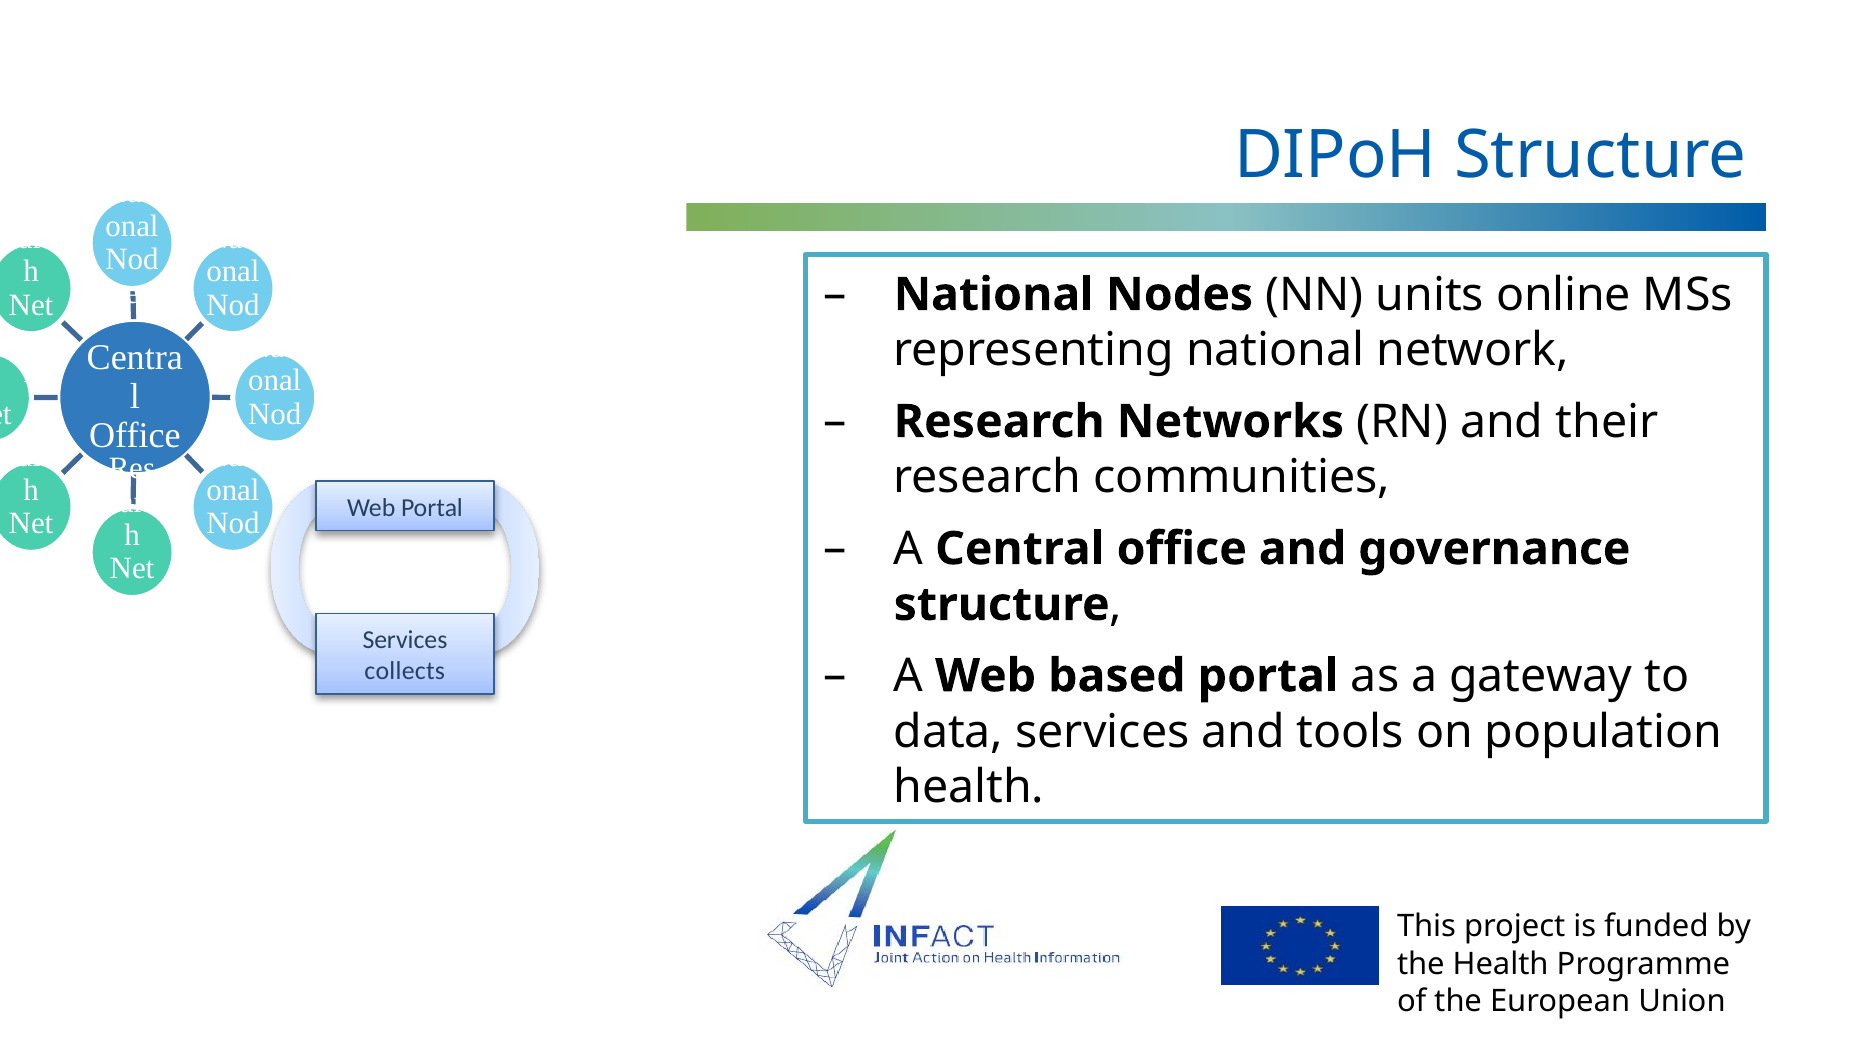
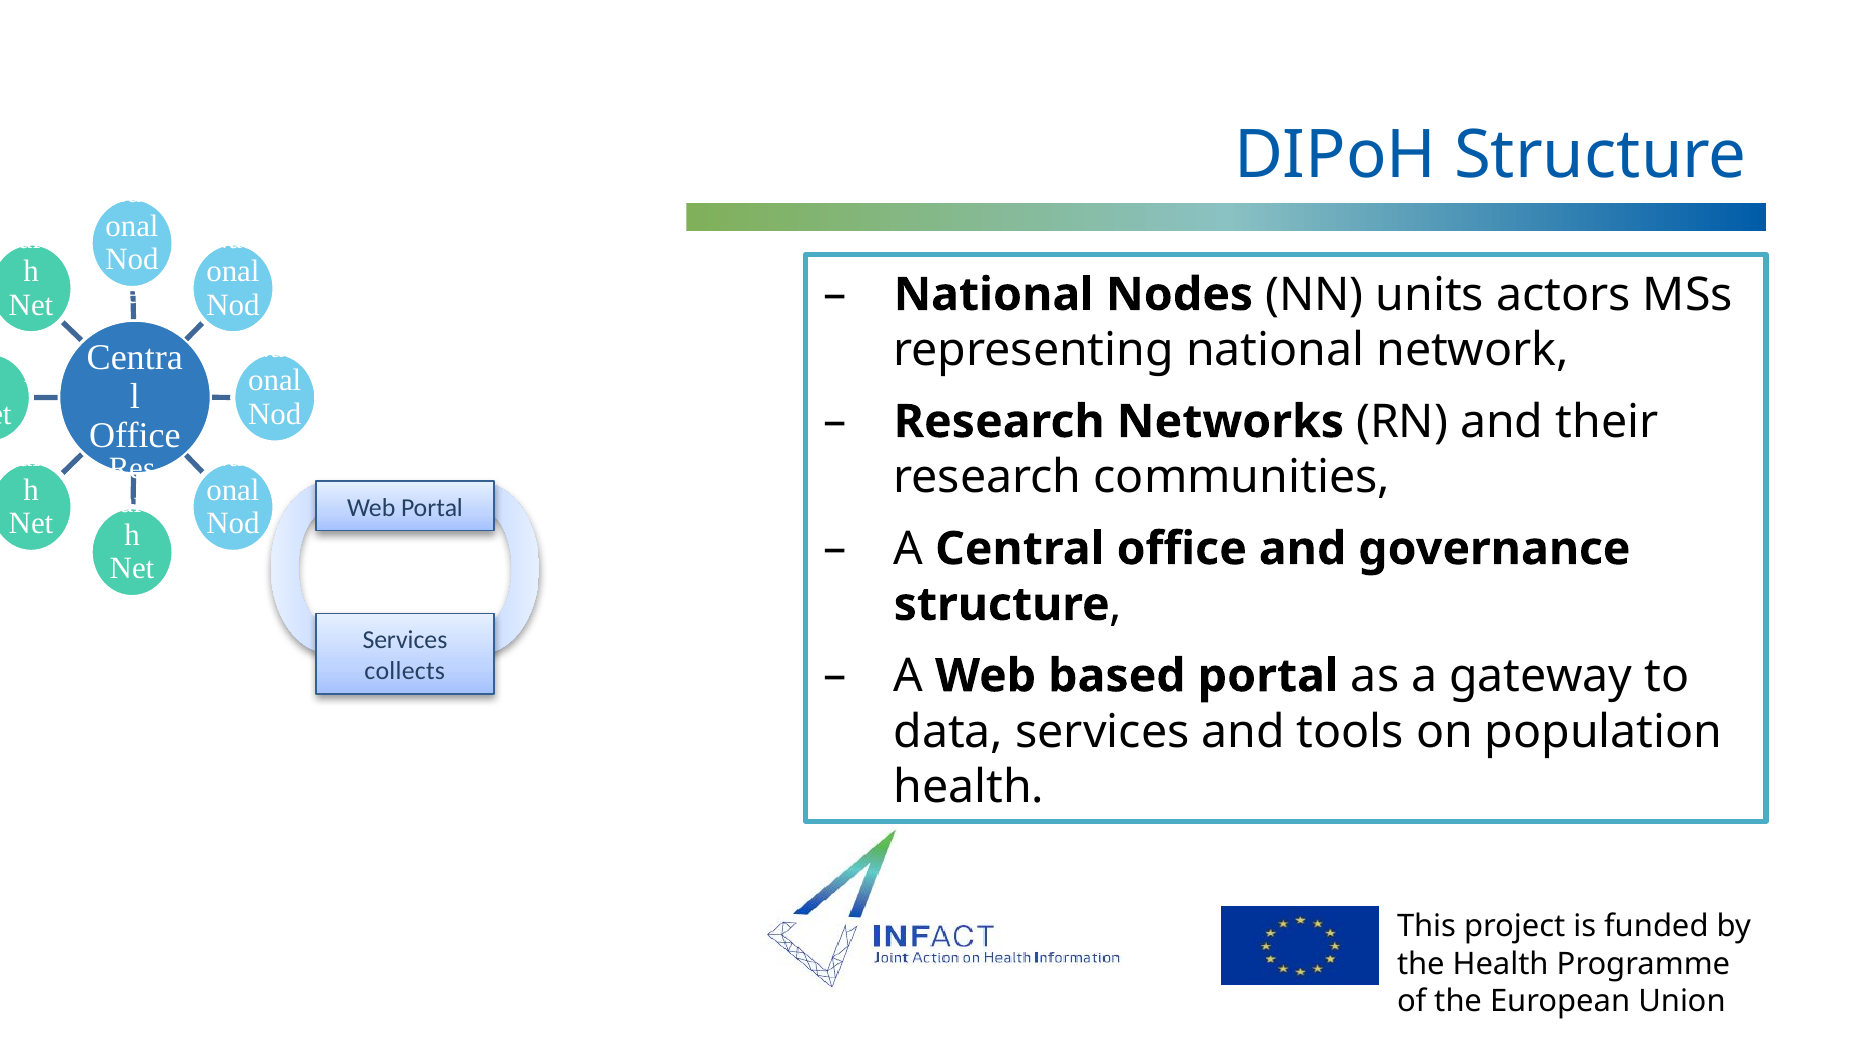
online: online -> actors (1564, 295)
